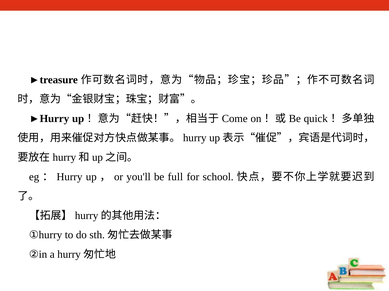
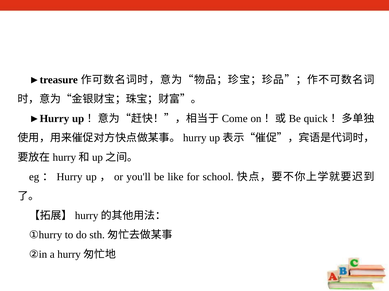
full: full -> like (175, 177)
